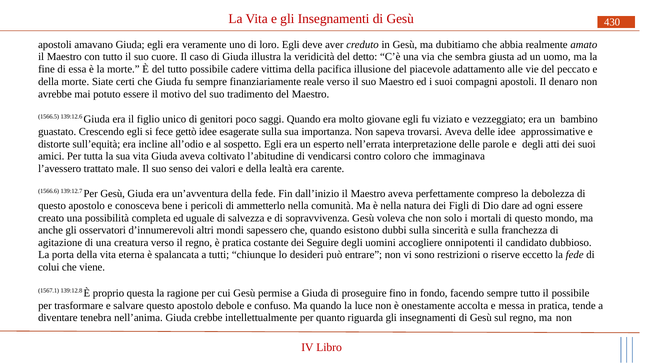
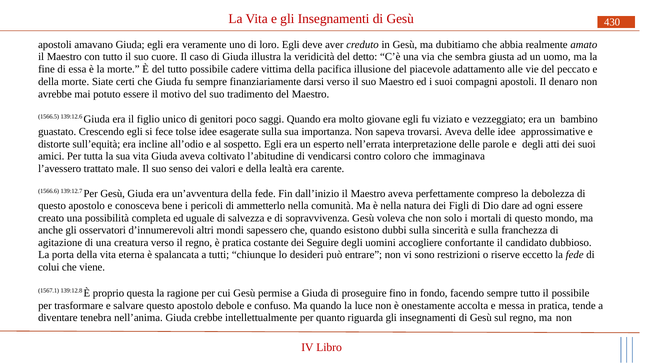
reale: reale -> darsi (314, 82)
gettò: gettò -> tolse (186, 132)
onnipotenti: onnipotenti -> confortante (470, 243)
